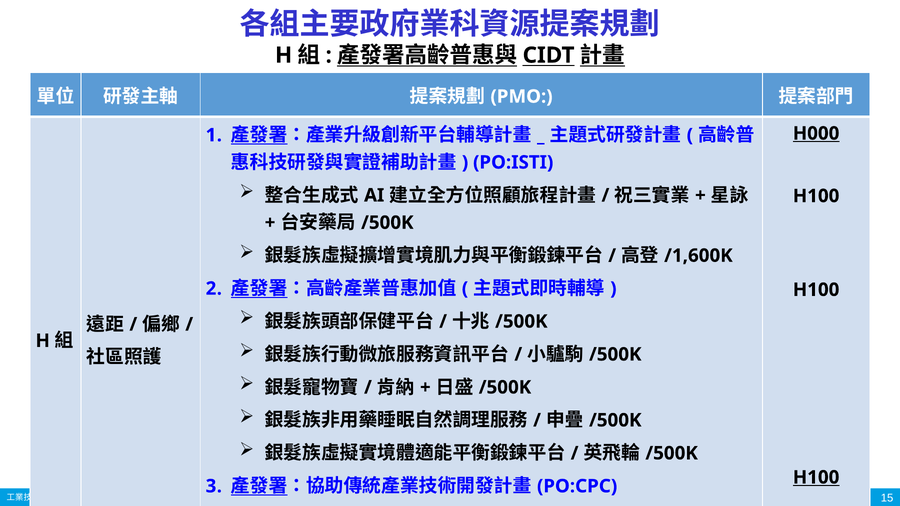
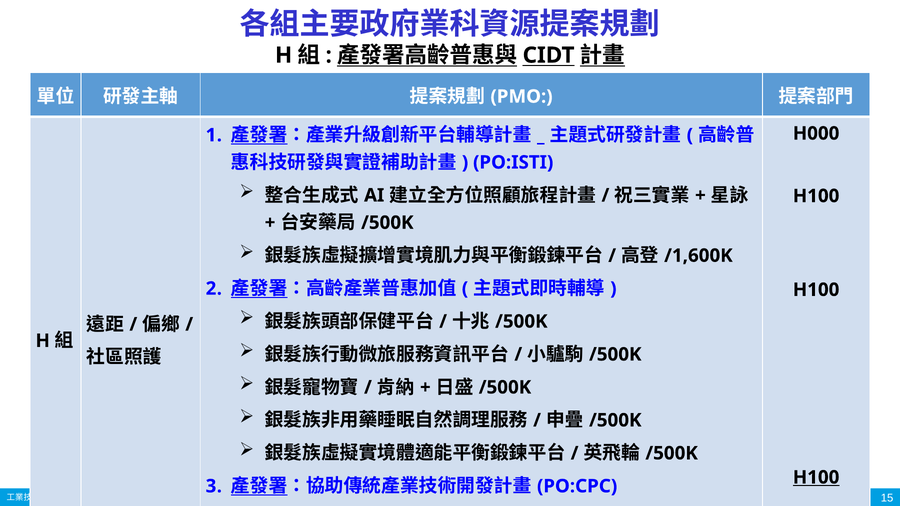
H000 underline: present -> none (816, 134)
